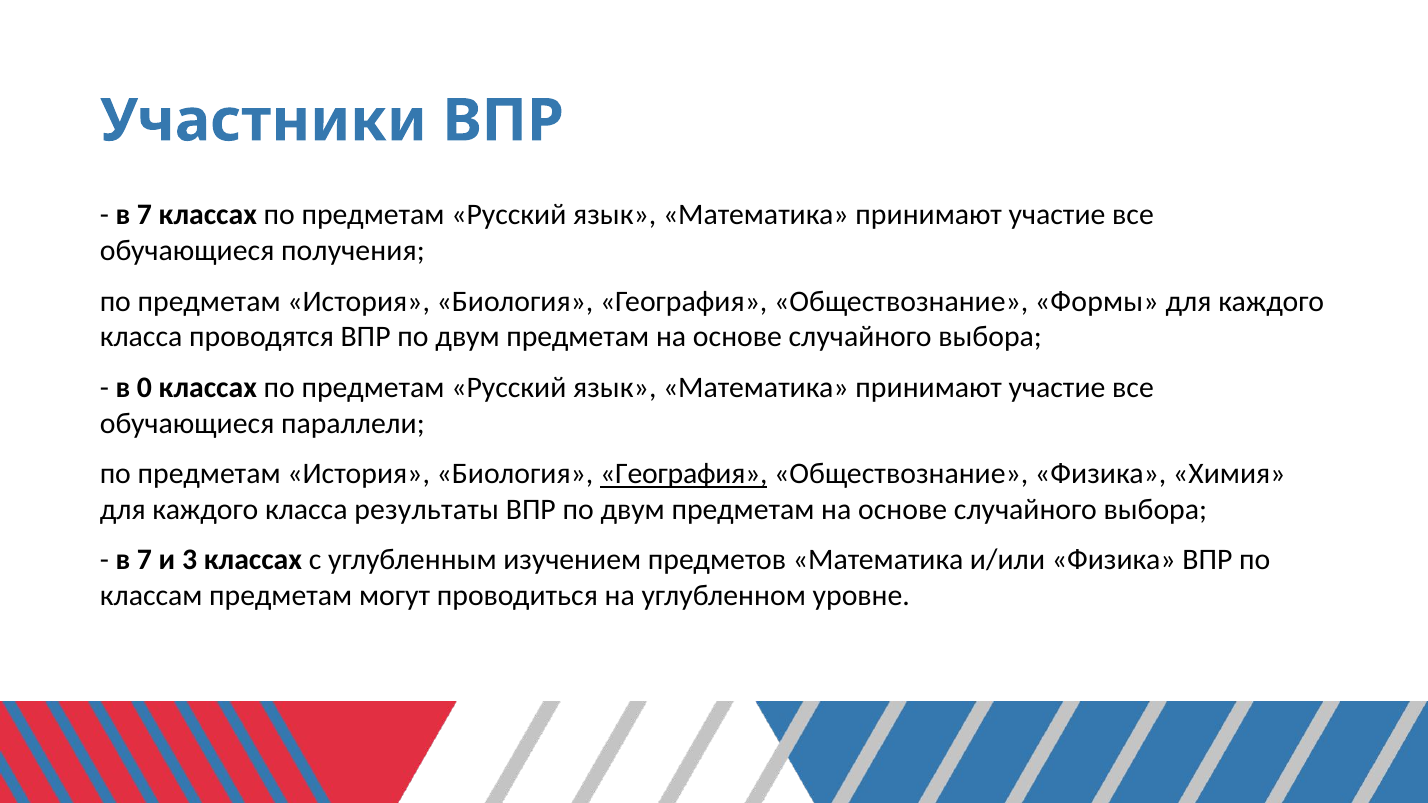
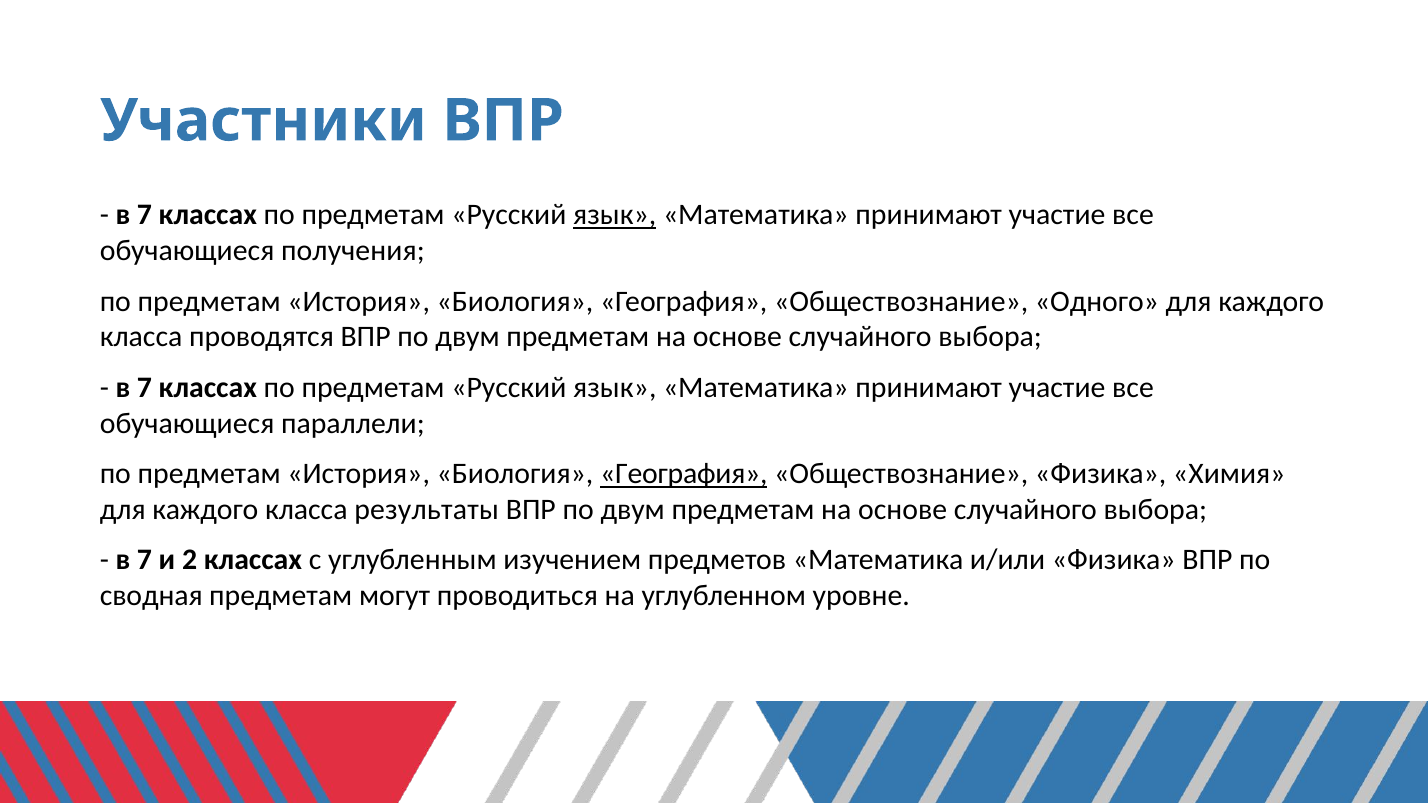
язык underline: none -> present (615, 215)
Формы: Формы -> Одного (1097, 301)
0: 0 -> 7 (144, 388)
3: 3 -> 2 (190, 560)
классам: классам -> сводная (151, 596)
